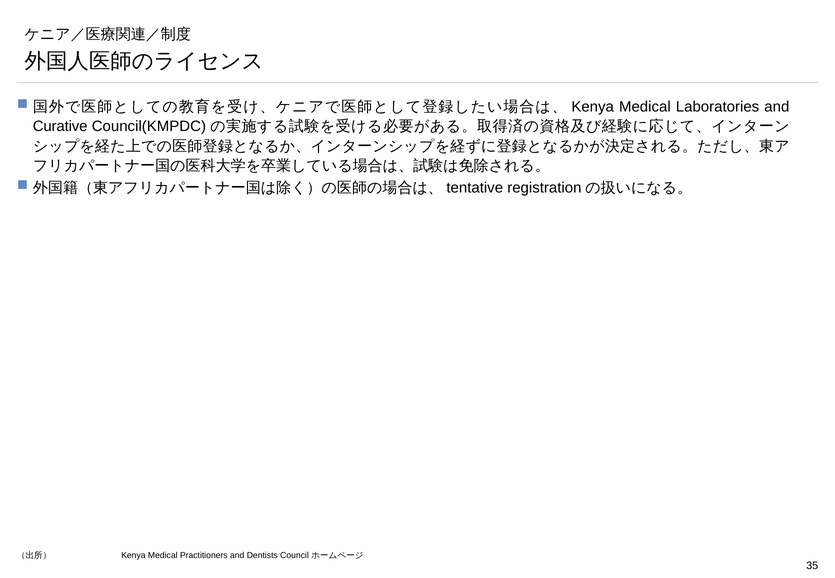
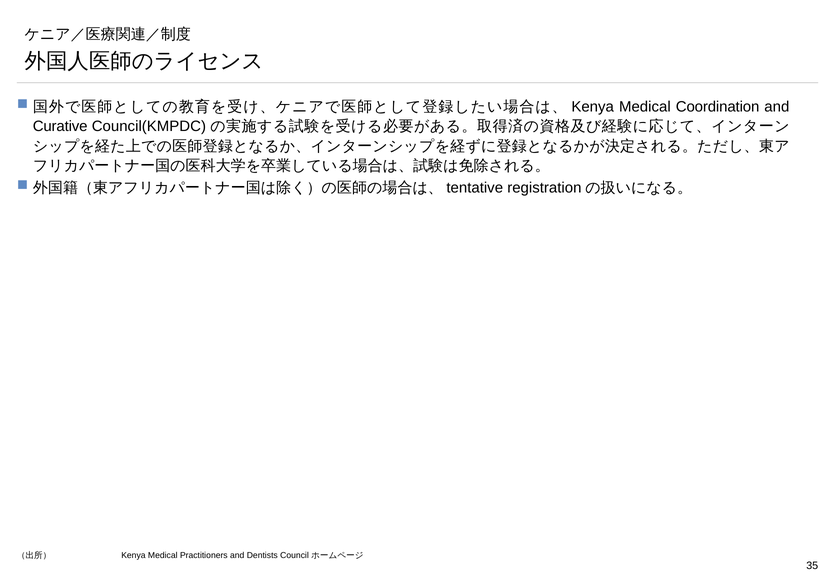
Laboratories: Laboratories -> Coordination (718, 107)
